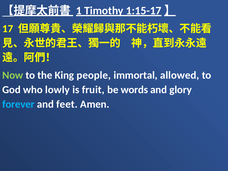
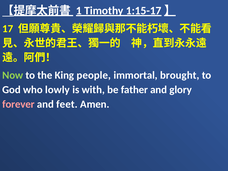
allowed: allowed -> brought (180, 75)
fruit: fruit -> with (93, 90)
words: words -> father (134, 90)
forever colour: light blue -> pink (18, 104)
